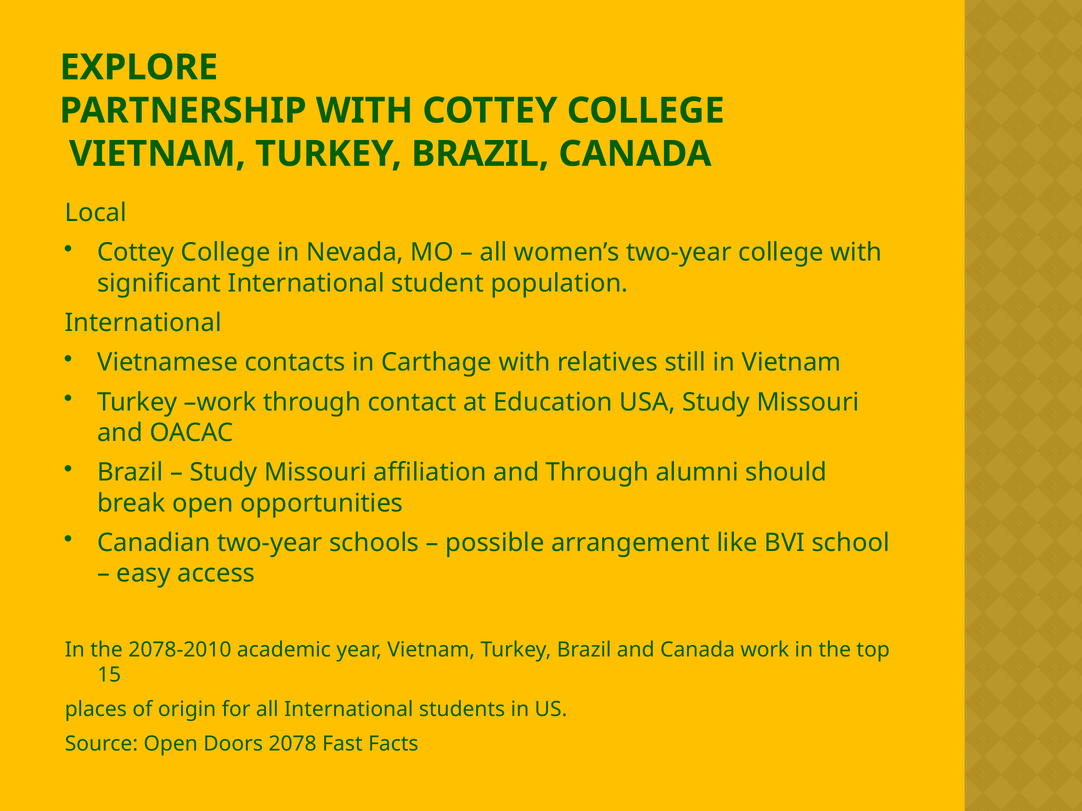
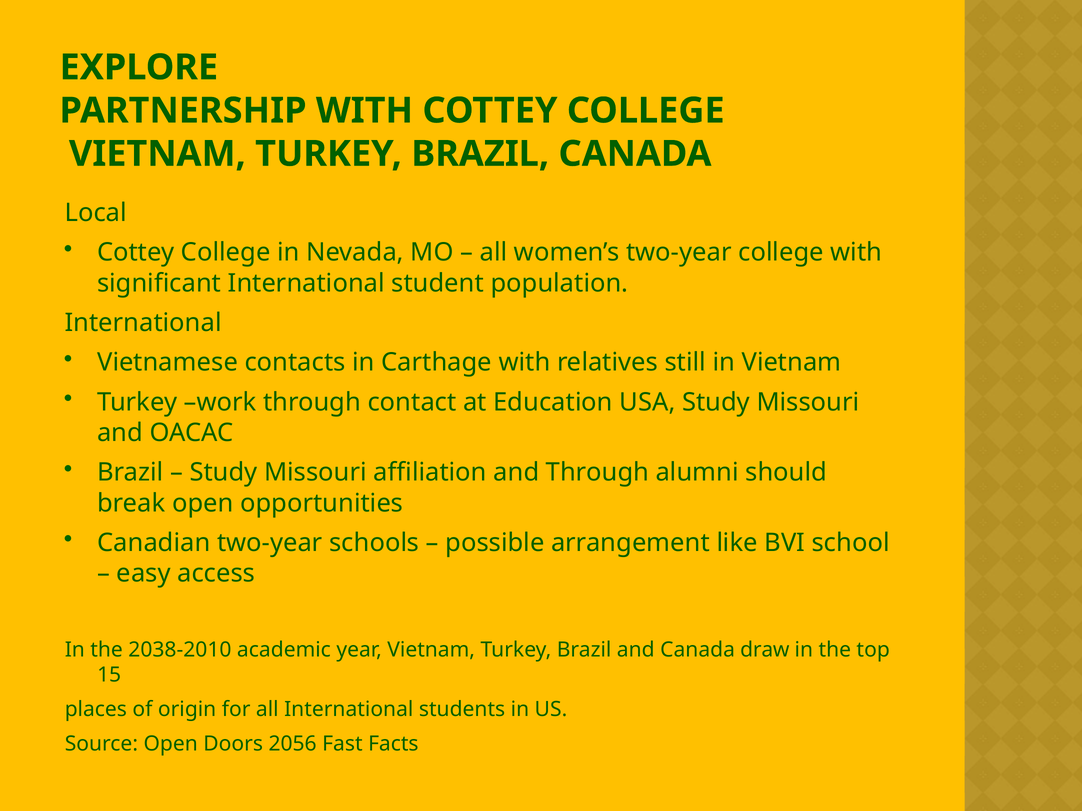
2078-2010: 2078-2010 -> 2038-2010 (180, 650)
Canada work: work -> draw (765, 650)
2078: 2078 -> 2056 (293, 744)
